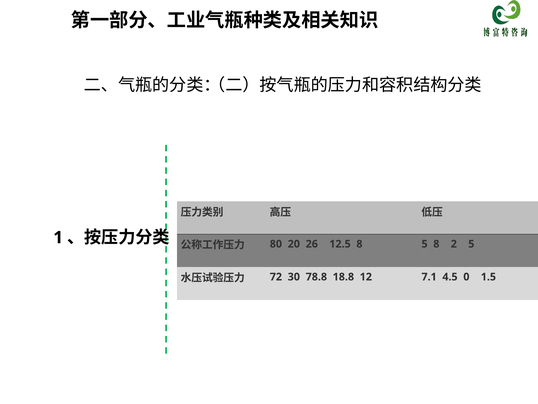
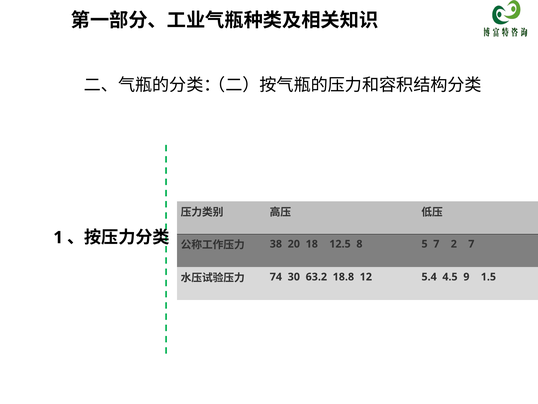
80: 80 -> 38 (276, 244)
26: 26 -> 18 (312, 244)
5 8: 8 -> 7 (436, 244)
2 5: 5 -> 7 (471, 244)
72: 72 -> 74 (276, 277)
78.8: 78.8 -> 63.2 (316, 277)
7.1: 7.1 -> 5.4 (429, 277)
0: 0 -> 9 (466, 277)
